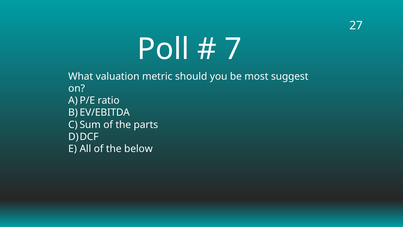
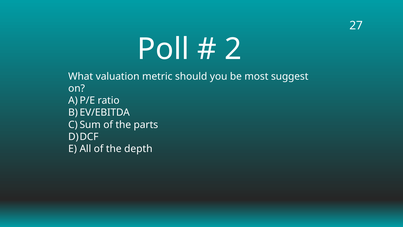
7: 7 -> 2 (233, 49)
below: below -> depth (138, 149)
